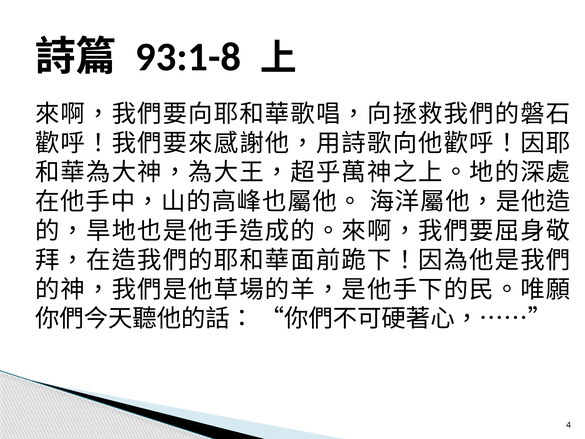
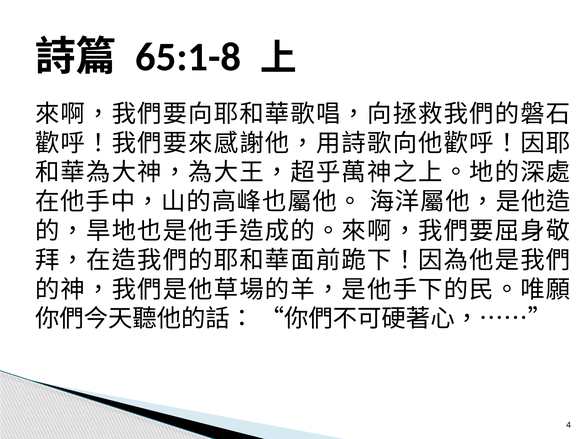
93:1-8: 93:1-8 -> 65:1-8 (188, 57)
